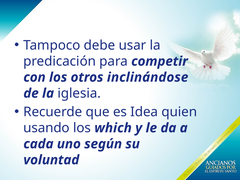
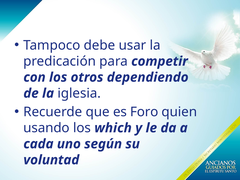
inclinándose: inclinándose -> dependiendo (148, 77)
Idea: Idea -> Foro (144, 112)
